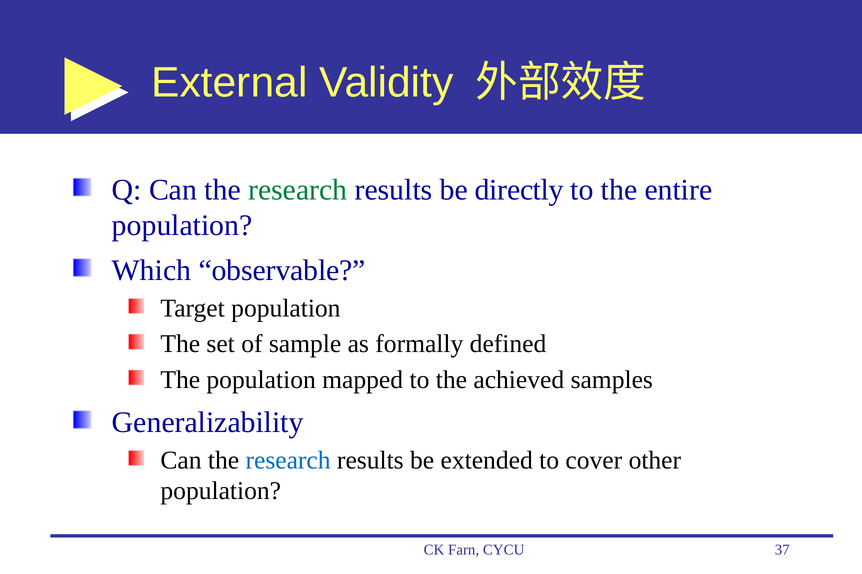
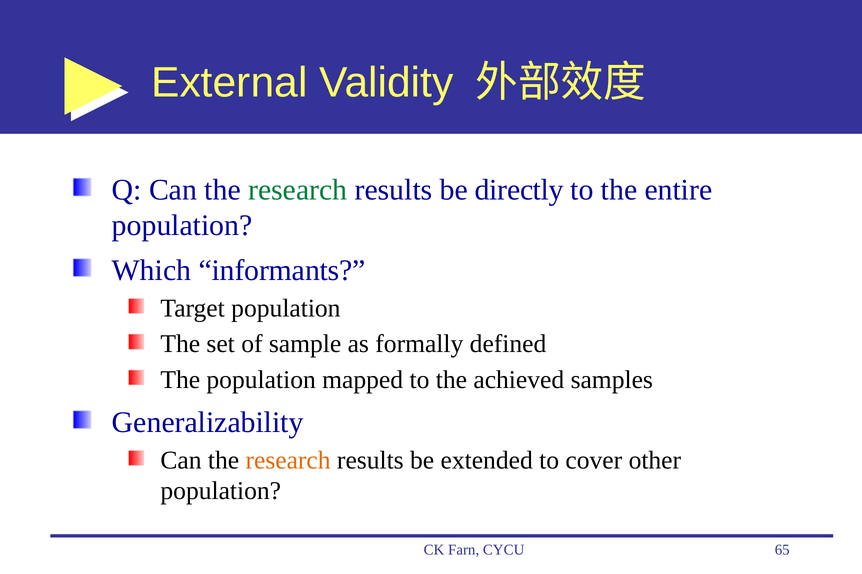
observable: observable -> informants (282, 270)
research colour: blue -> orange (288, 461)
37: 37 -> 65 (782, 550)
